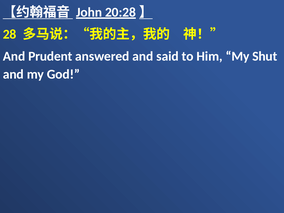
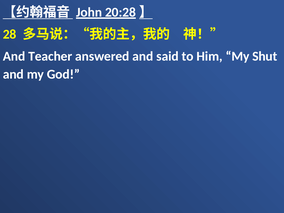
Prudent: Prudent -> Teacher (50, 56)
